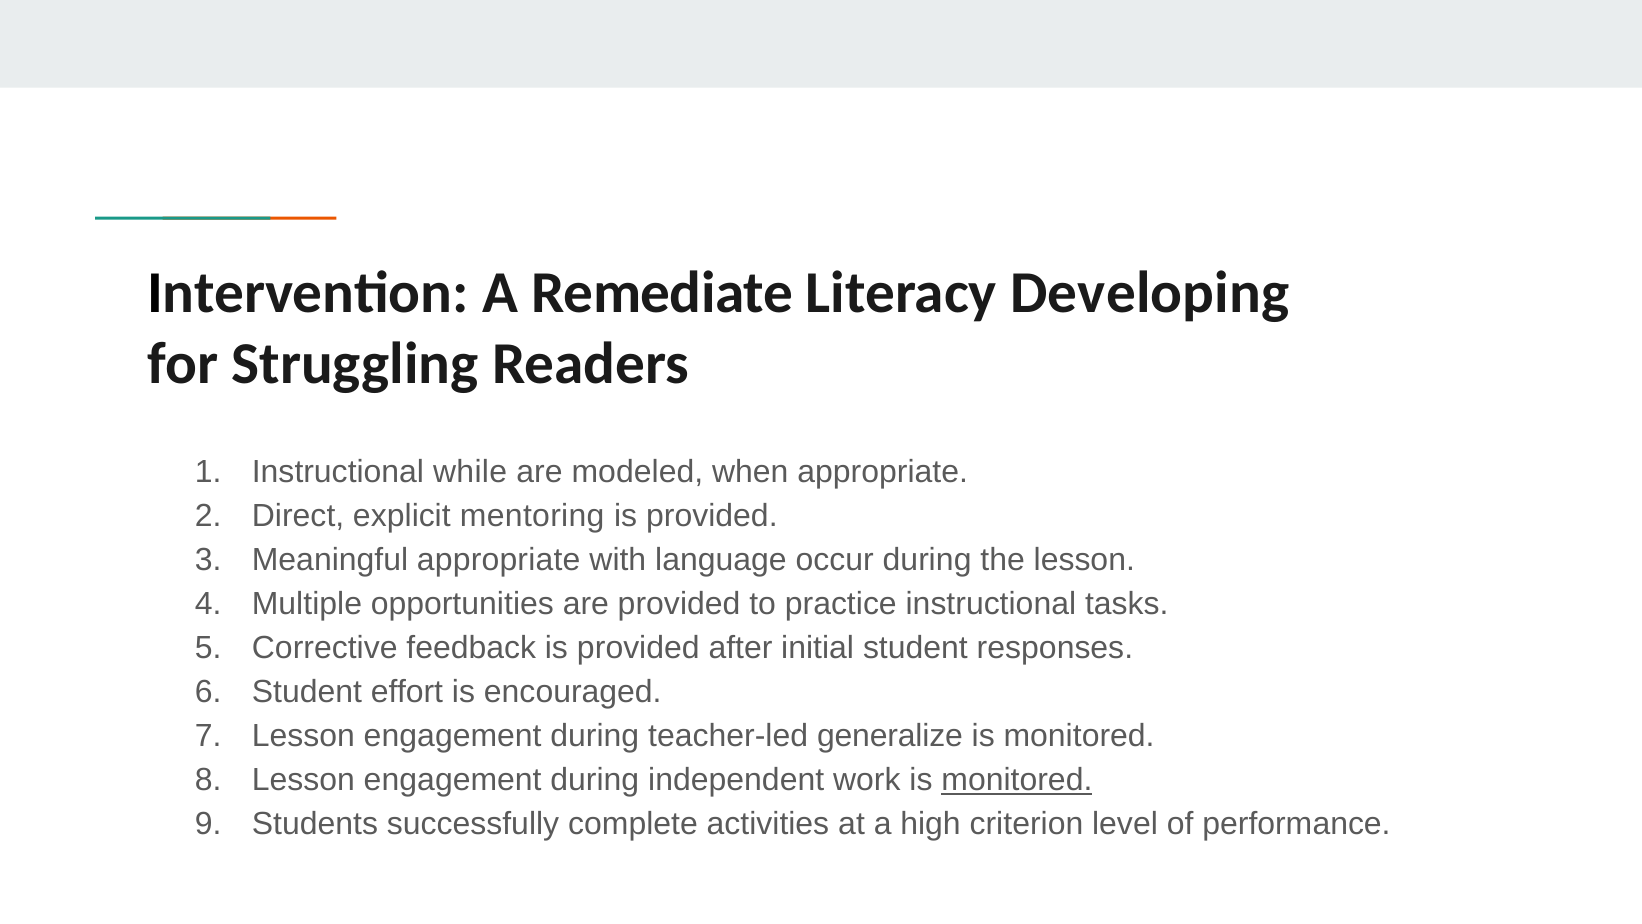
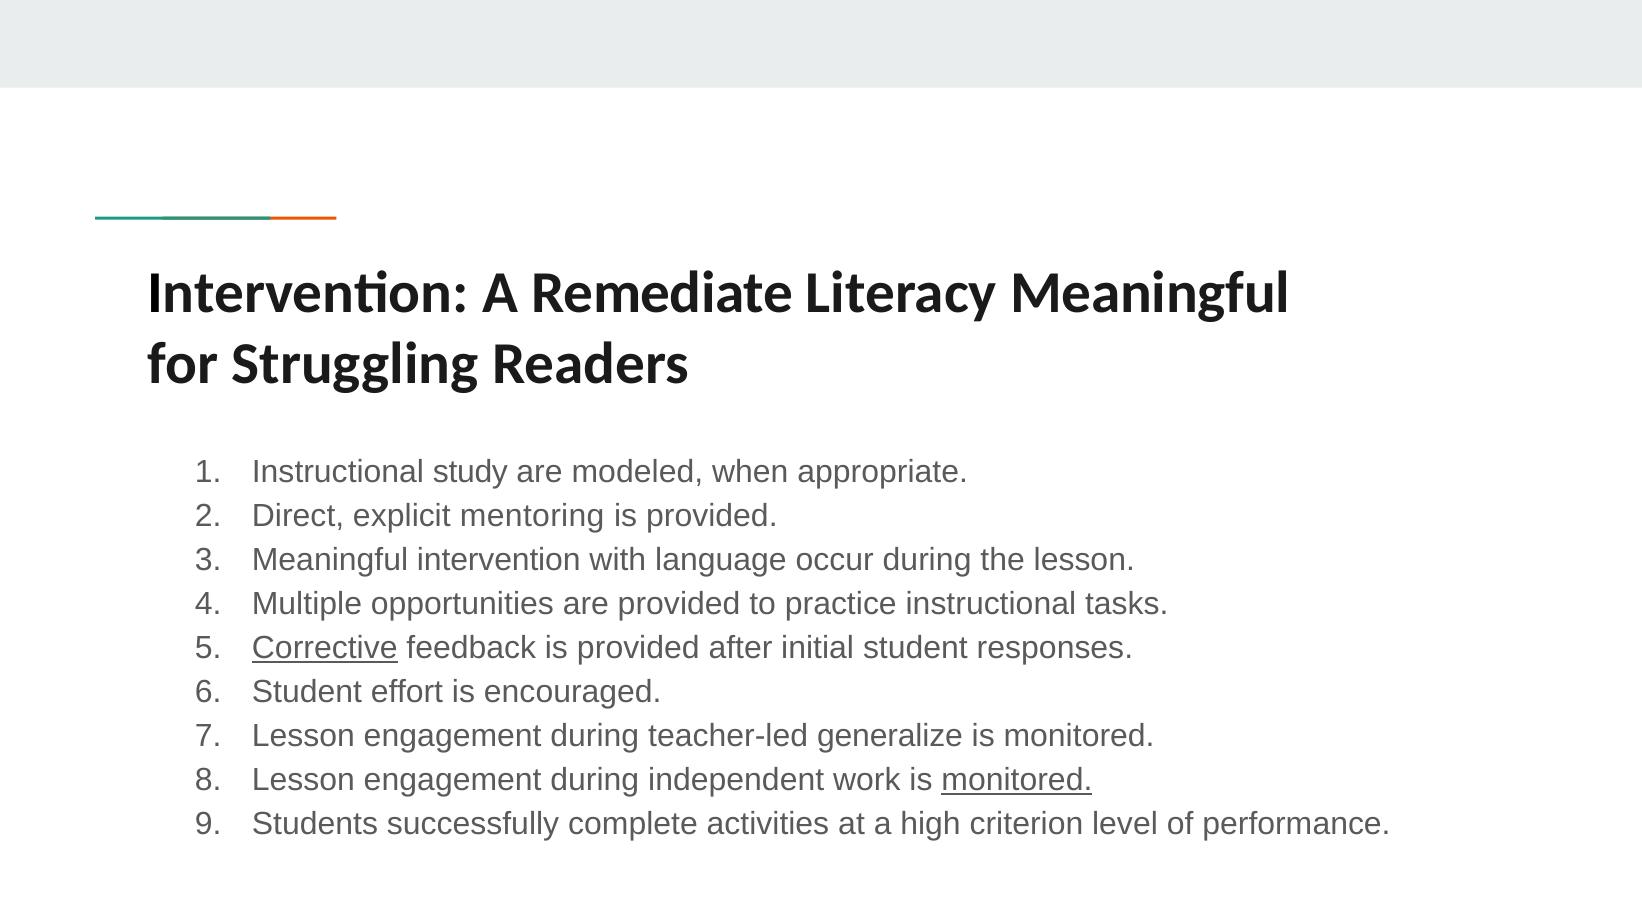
Literacy Developing: Developing -> Meaningful (1150, 293)
while: while -> study (470, 472)
Meaningful appropriate: appropriate -> intervention (499, 560)
Corrective underline: none -> present (325, 648)
